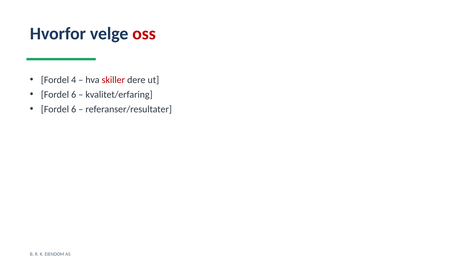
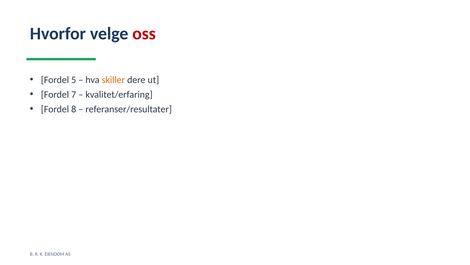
4: 4 -> 5 (74, 80)
skiller colour: red -> orange (113, 80)
6: 6 -> 7 (74, 94)
6: 6 -> 8 (74, 109)
